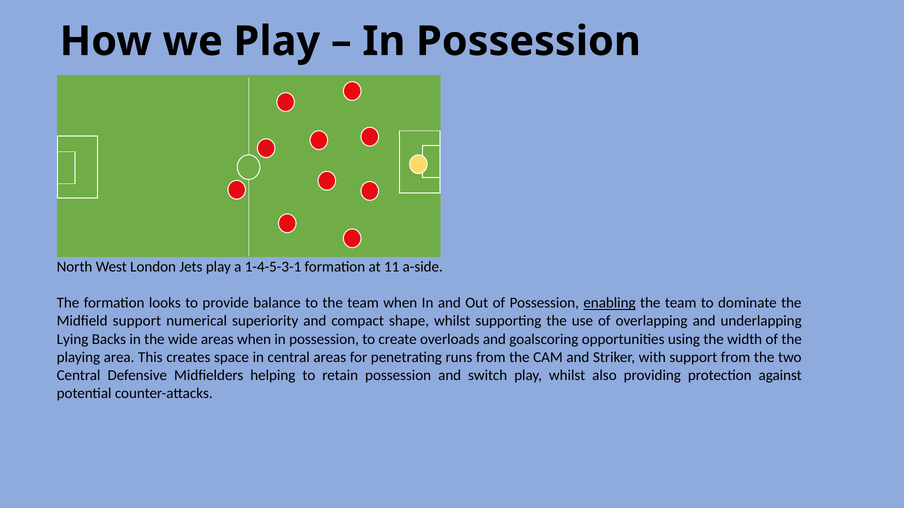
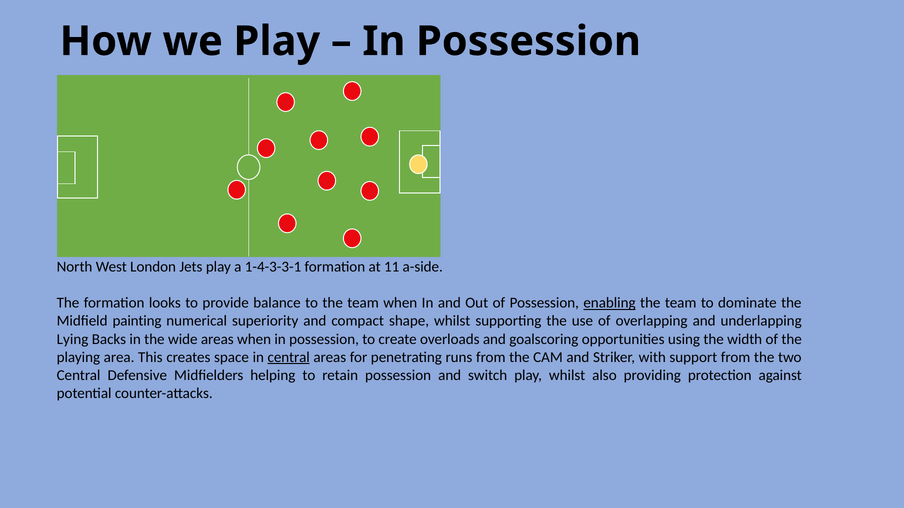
1-4-5-3-1: 1-4-5-3-1 -> 1-4-3-3-1 (273, 267)
Midfield support: support -> painting (137, 321)
central underline: none -> present (289, 357)
